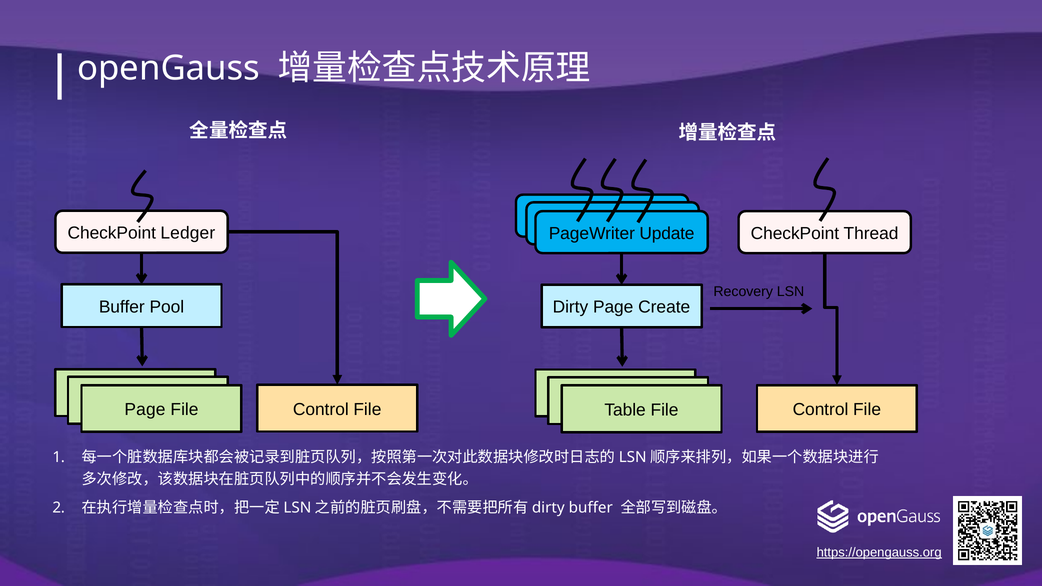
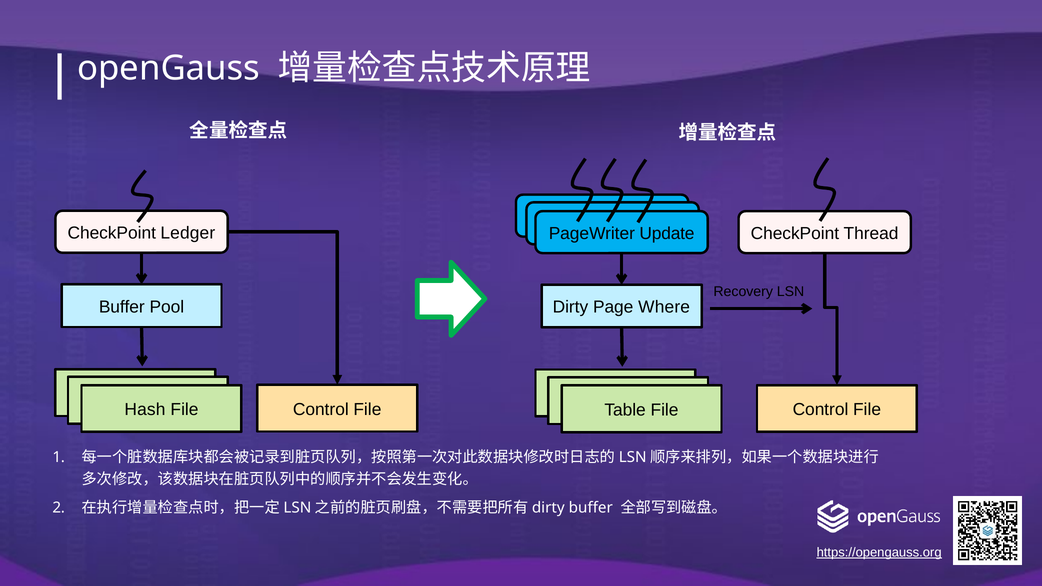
Create: Create -> Where (664, 307)
Page: Page -> Hash (145, 410)
